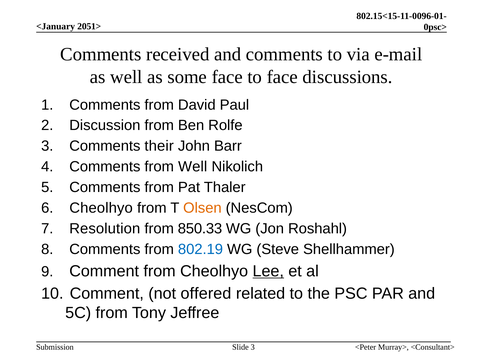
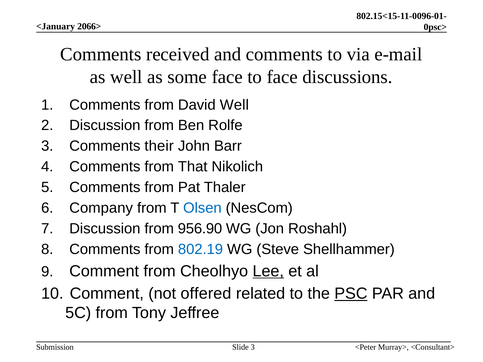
2051>: 2051> -> 2066> (89, 26)
David Paul: Paul -> Well (234, 105)
from Well: Well -> That (193, 167)
Cheolhyo: Cheolhyo -> Company (101, 208)
Olsen colour: orange -> blue (202, 208)
Resolution: Resolution -> Discussion (105, 229)
850.33: 850.33 -> 956.90 (200, 229)
PSC underline: none -> present (351, 294)
